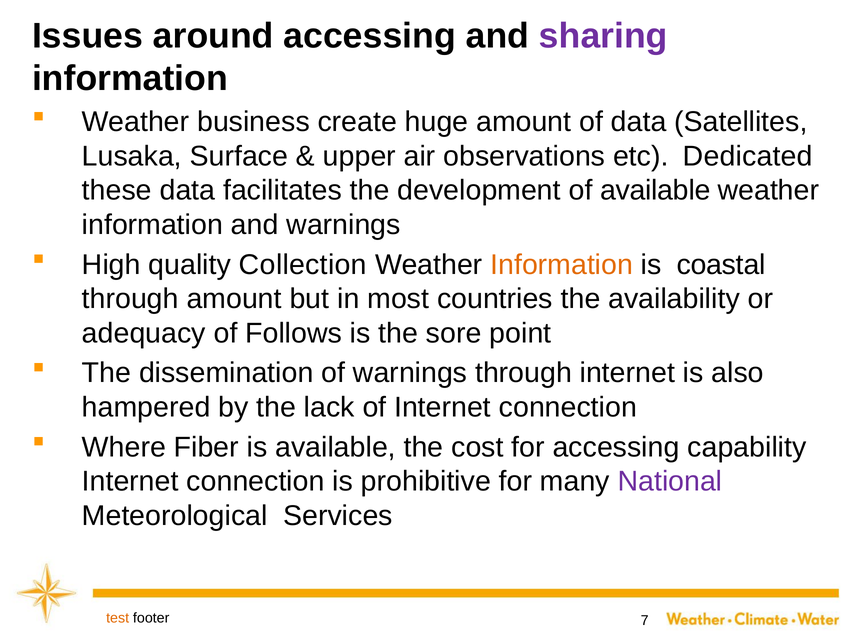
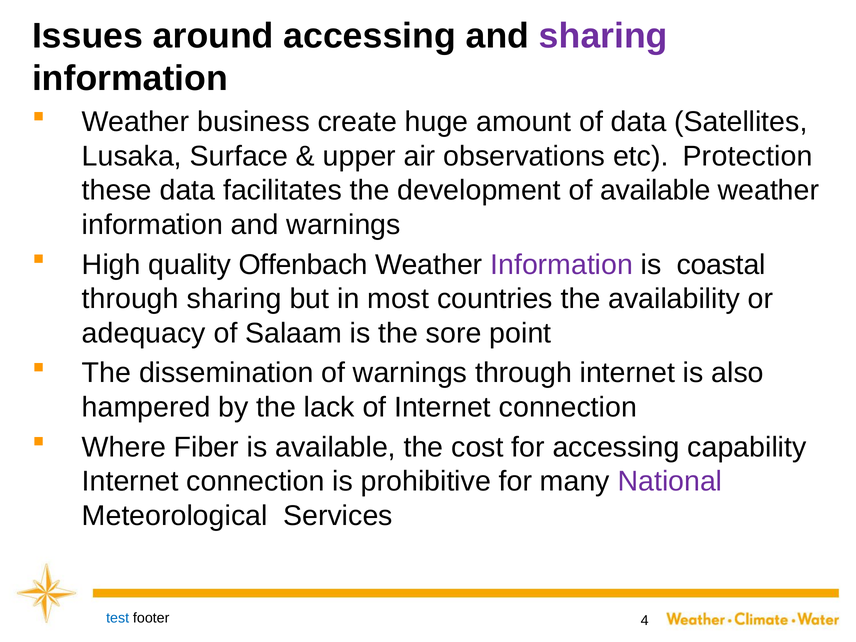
Dedicated: Dedicated -> Protection (748, 156)
Collection: Collection -> Offenbach (303, 265)
Information colour: orange -> purple (562, 265)
through amount: amount -> sharing (234, 299)
Follows: Follows -> Salaam (294, 333)
test colour: orange -> blue (118, 618)
7: 7 -> 4 (645, 620)
